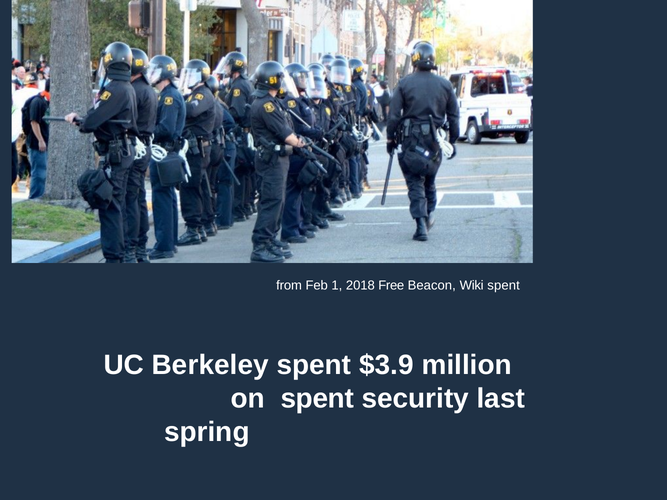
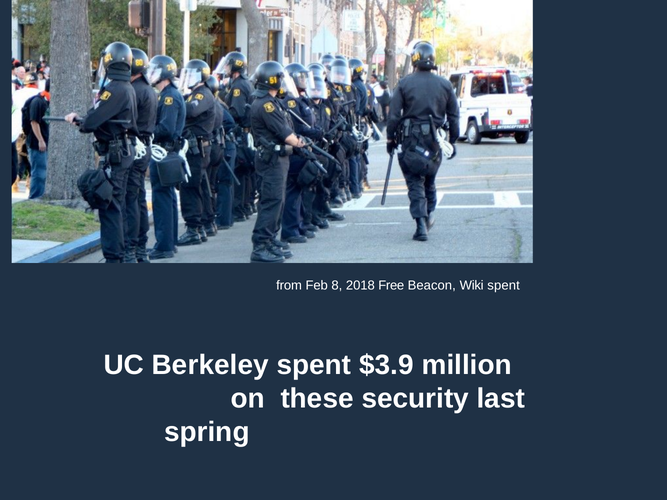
1: 1 -> 8 (337, 286)
on spent: spent -> these (317, 399)
